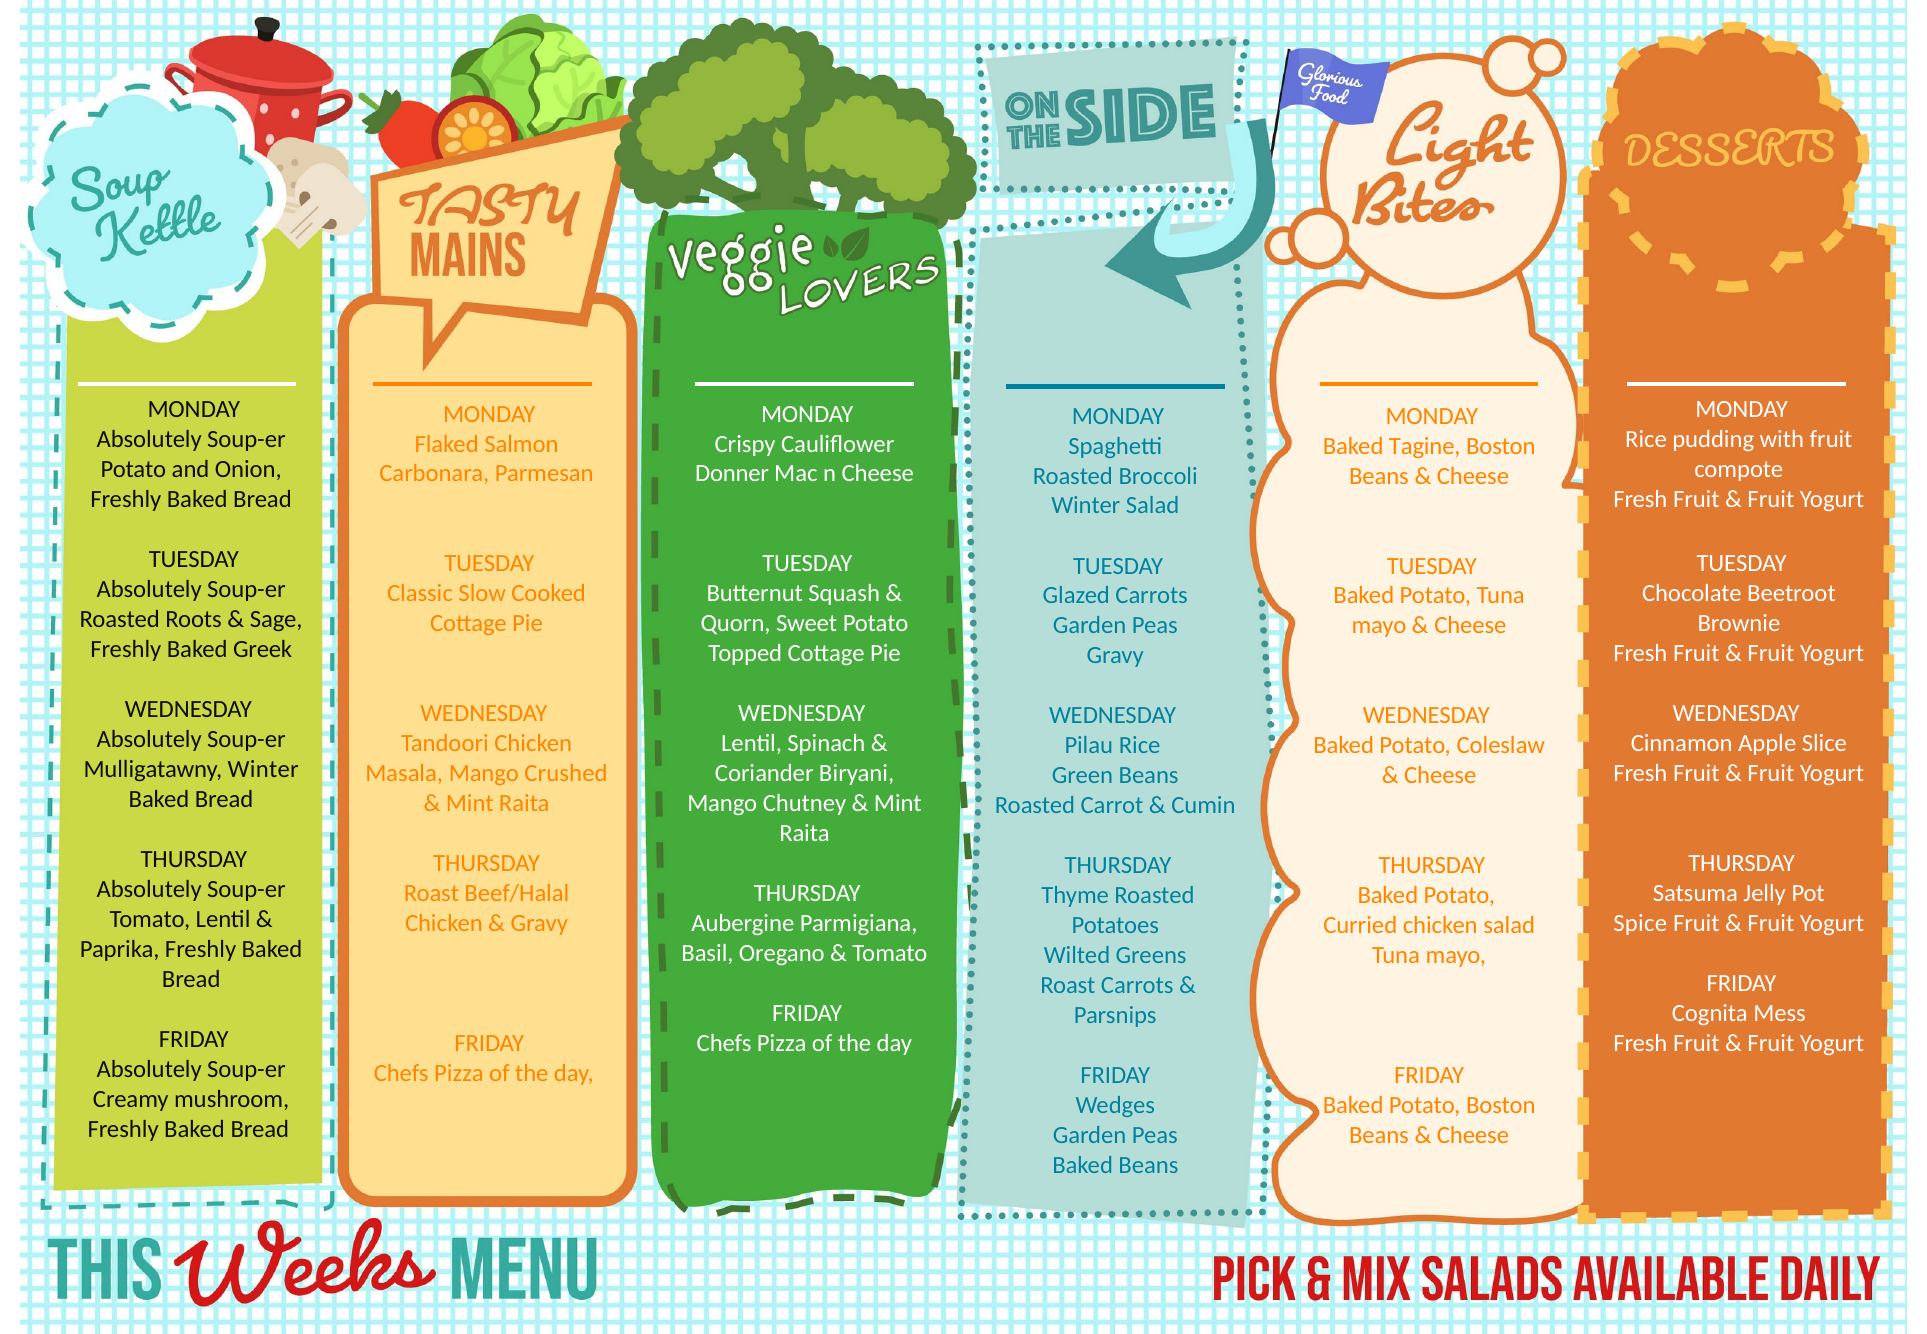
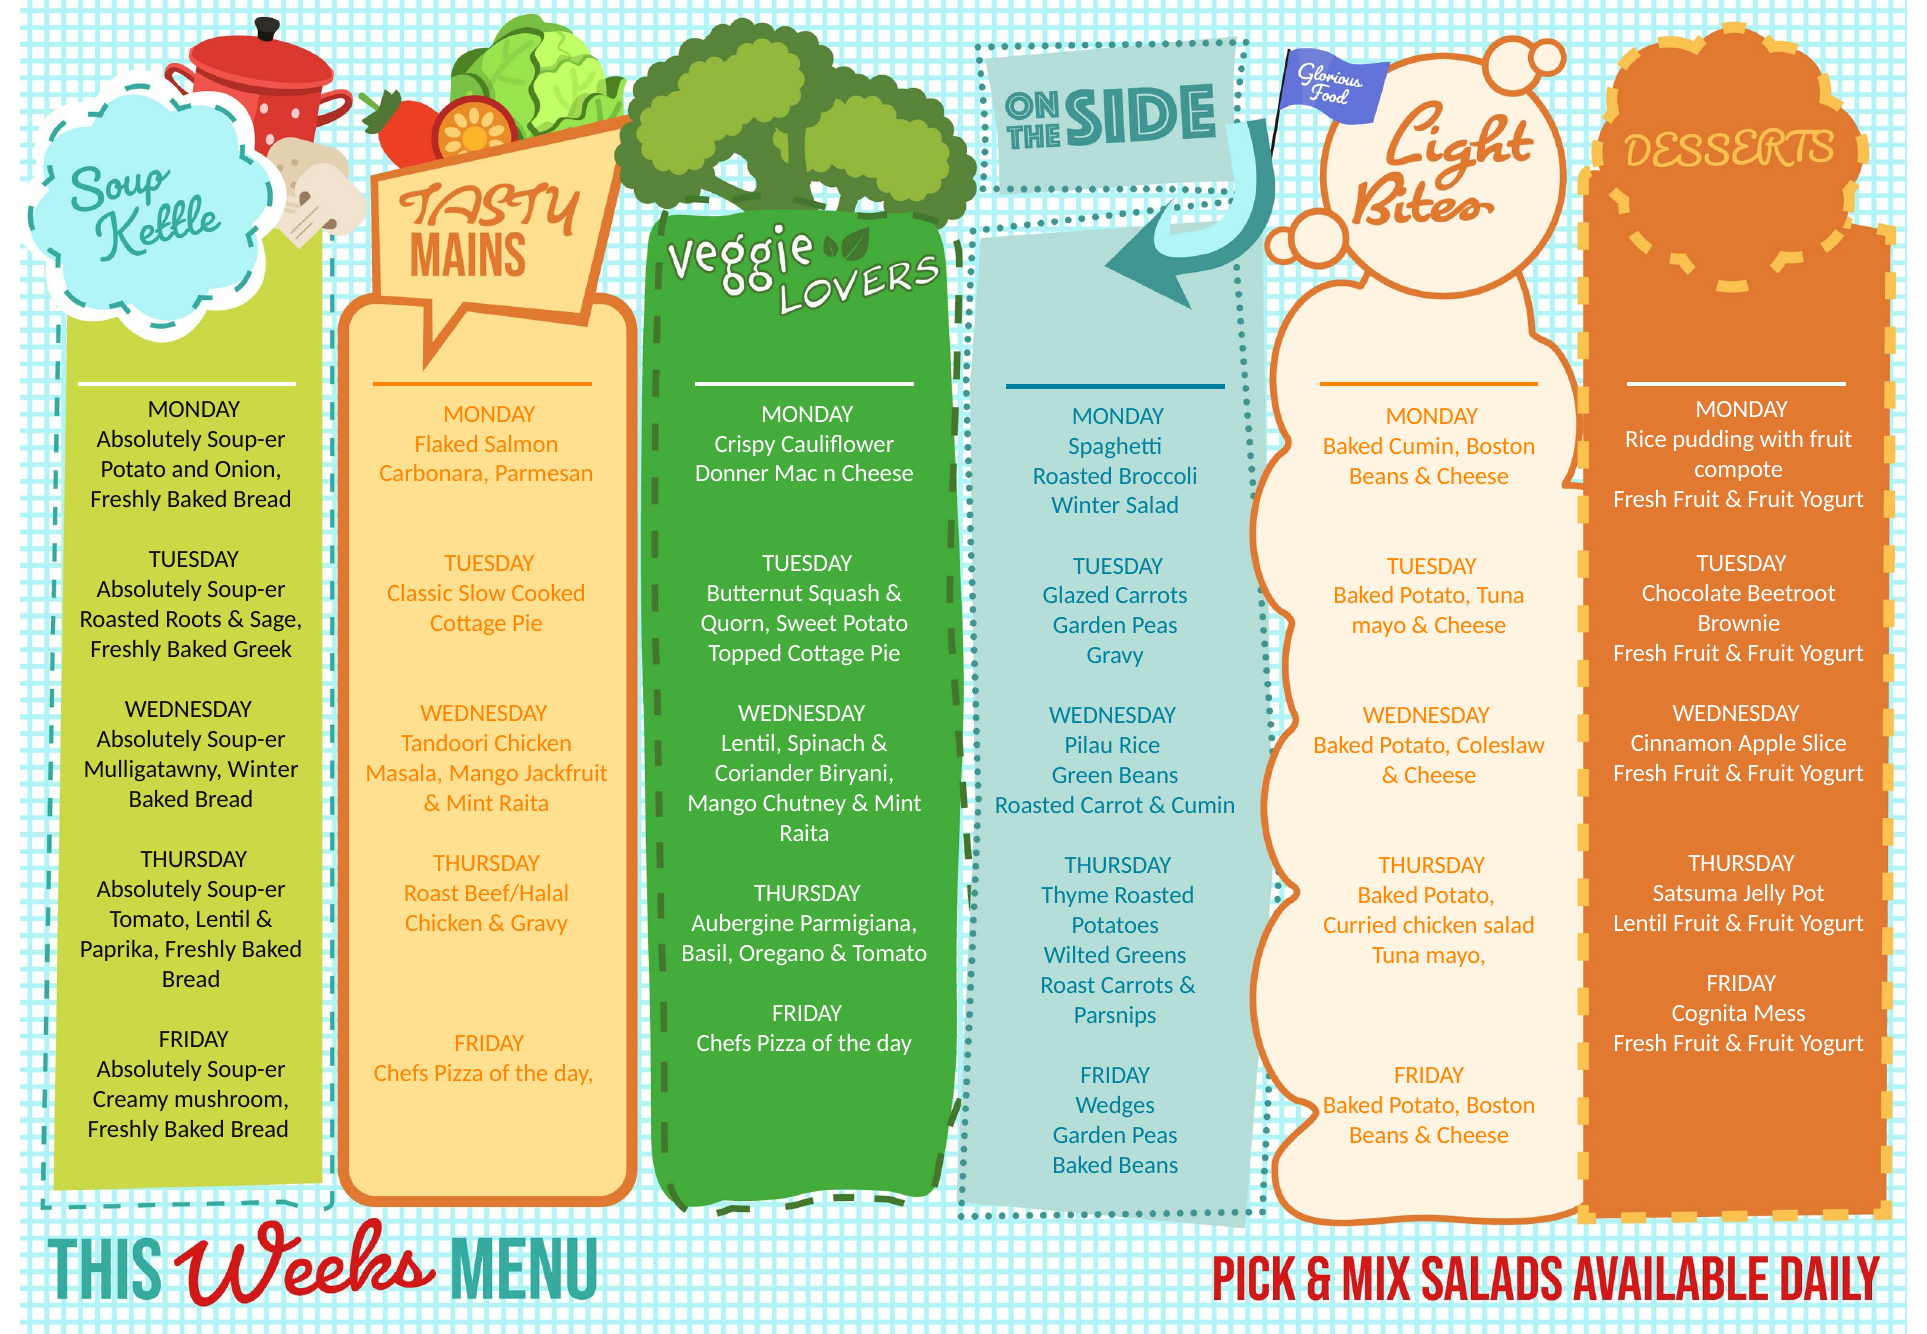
Baked Tagine: Tagine -> Cumin (1425, 446)
Crushed: Crushed -> Jackfruit (566, 774)
Spice: Spice -> Lentil (1640, 923)
